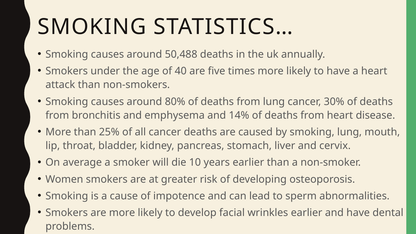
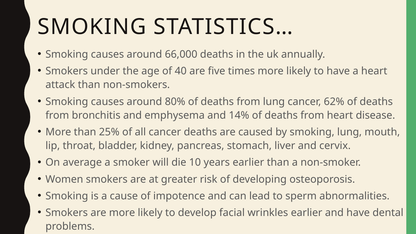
50,488: 50,488 -> 66,000 (181, 54)
30%: 30% -> 62% (334, 102)
